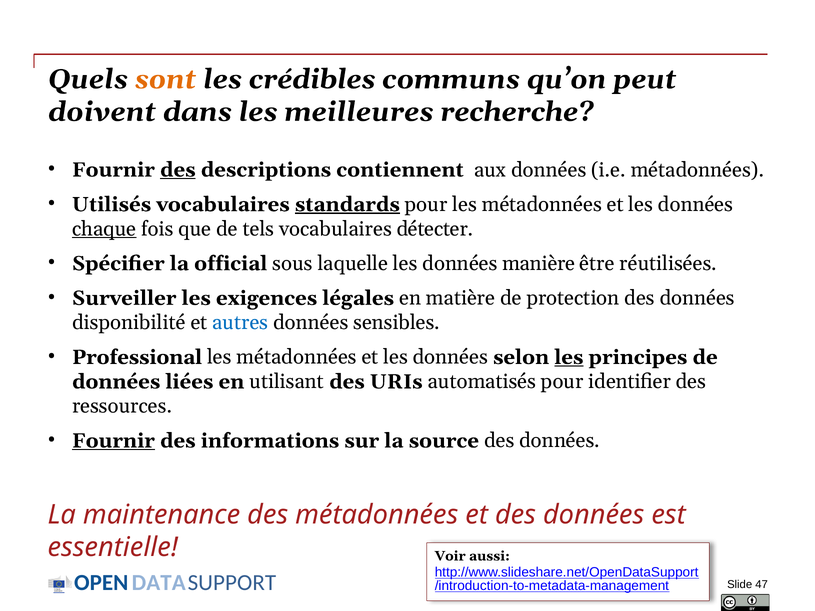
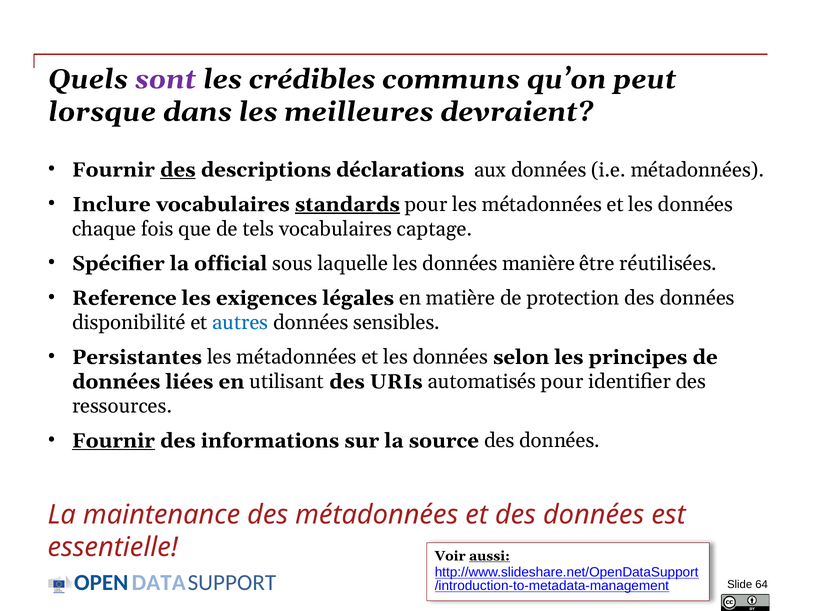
sont colour: orange -> purple (165, 79)
doivent: doivent -> lorsque (102, 112)
recherche: recherche -> devraient (516, 112)
contiennent: contiennent -> déclarations (400, 170)
Utilisés: Utilisés -> Inclure (111, 205)
chaque underline: present -> none (104, 229)
détecter: détecter -> captage (435, 229)
Surveiller: Surveiller -> Reference (124, 298)
Professional: Professional -> Persistantes (137, 357)
les underline: present -> none (569, 357)
aussi underline: none -> present (489, 556)
47: 47 -> 64 (762, 585)
